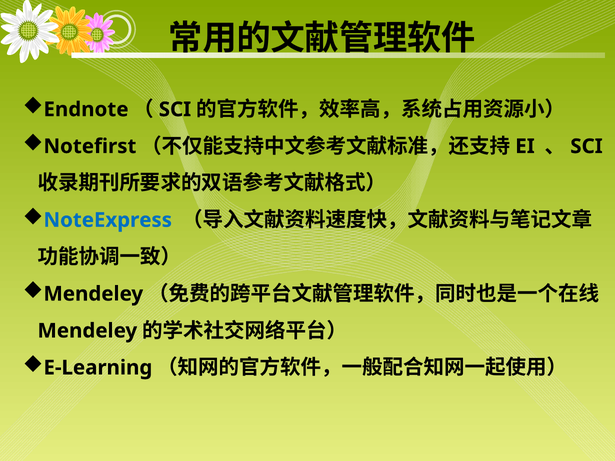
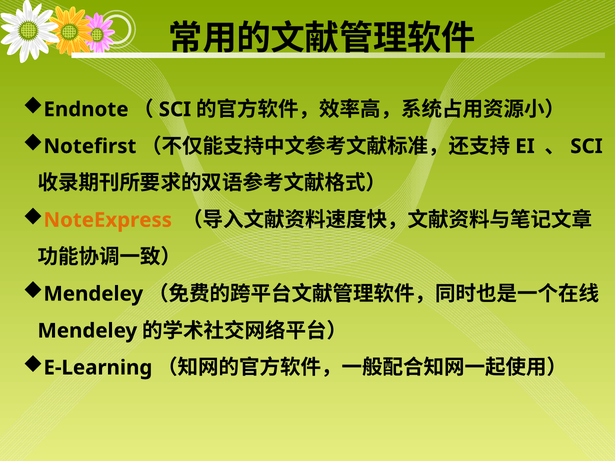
NoteExpress colour: blue -> orange (108, 220)
